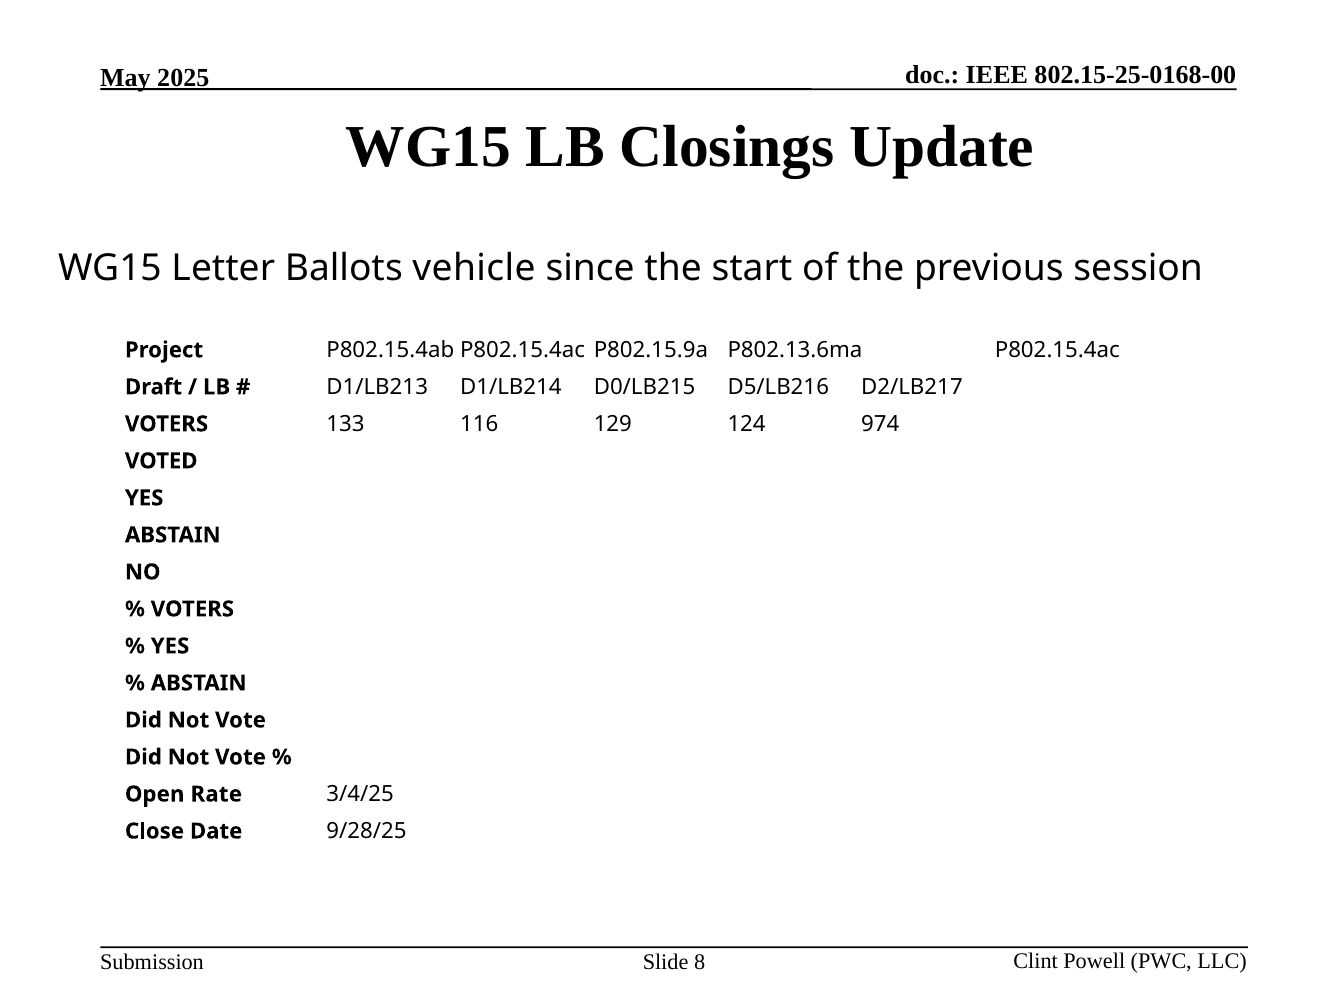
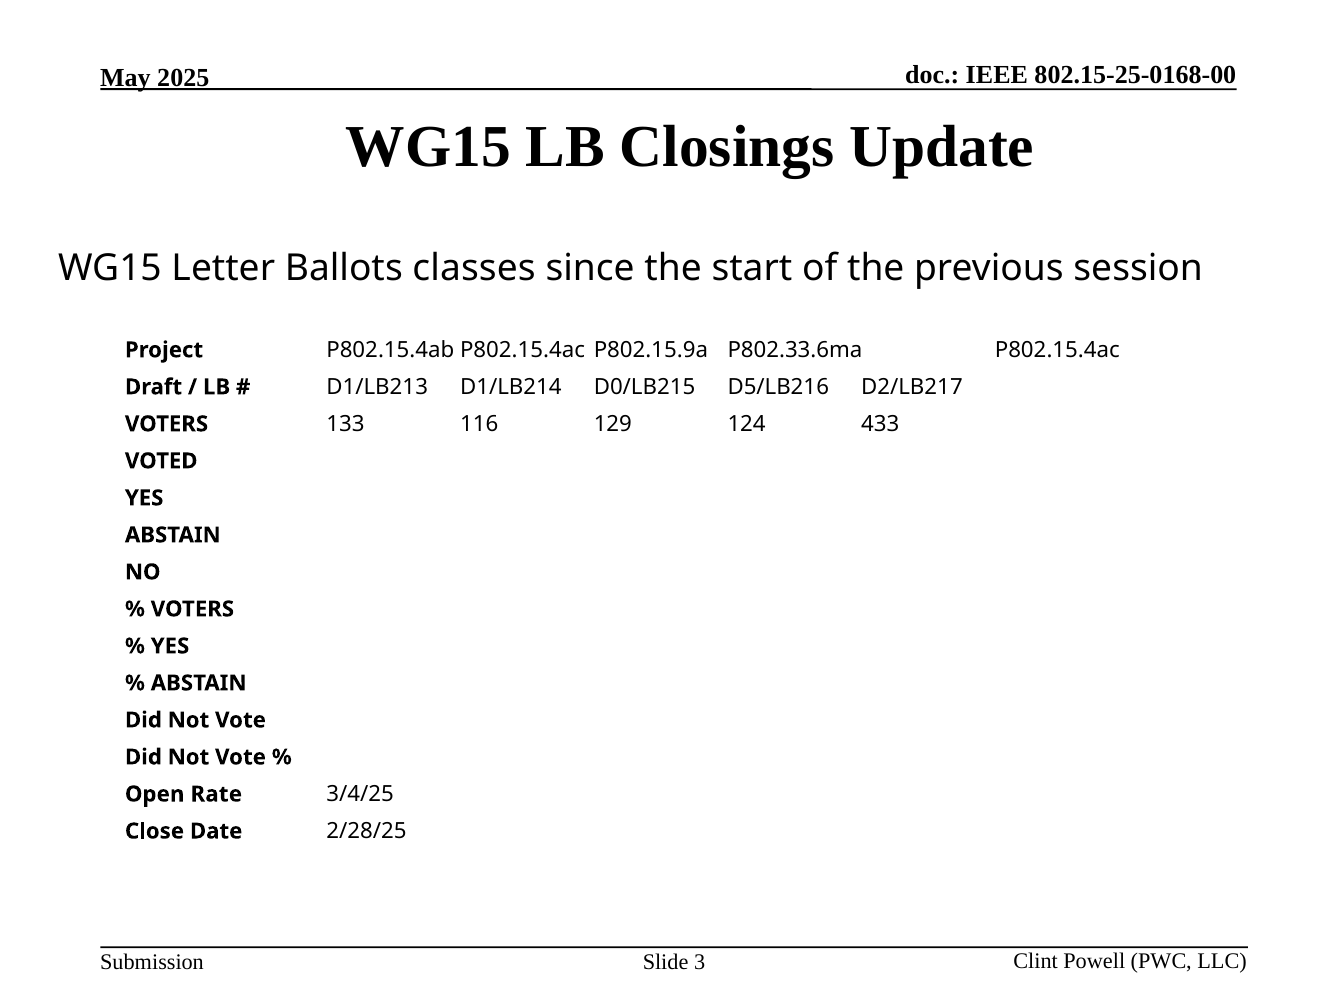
vehicle: vehicle -> classes (474, 268)
P802.13.6ma: P802.13.6ma -> P802.33.6ma (795, 350)
974: 974 -> 433 (880, 424)
9/28/25: 9/28/25 -> 2/28/25 (367, 831)
8: 8 -> 3 (700, 962)
